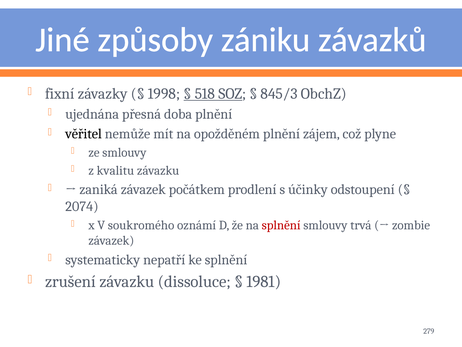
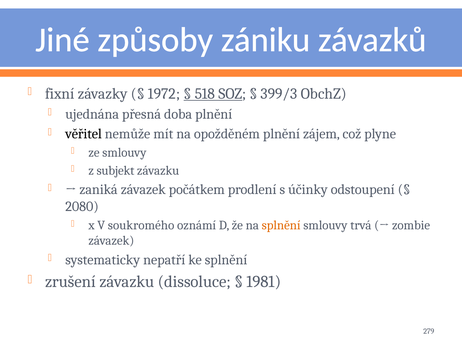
1998: 1998 -> 1972 (164, 93)
845/3: 845/3 -> 399/3 (279, 93)
kvalitu: kvalitu -> subjekt (115, 170)
2074: 2074 -> 2080 (82, 206)
splnění colour: red -> orange (281, 225)
